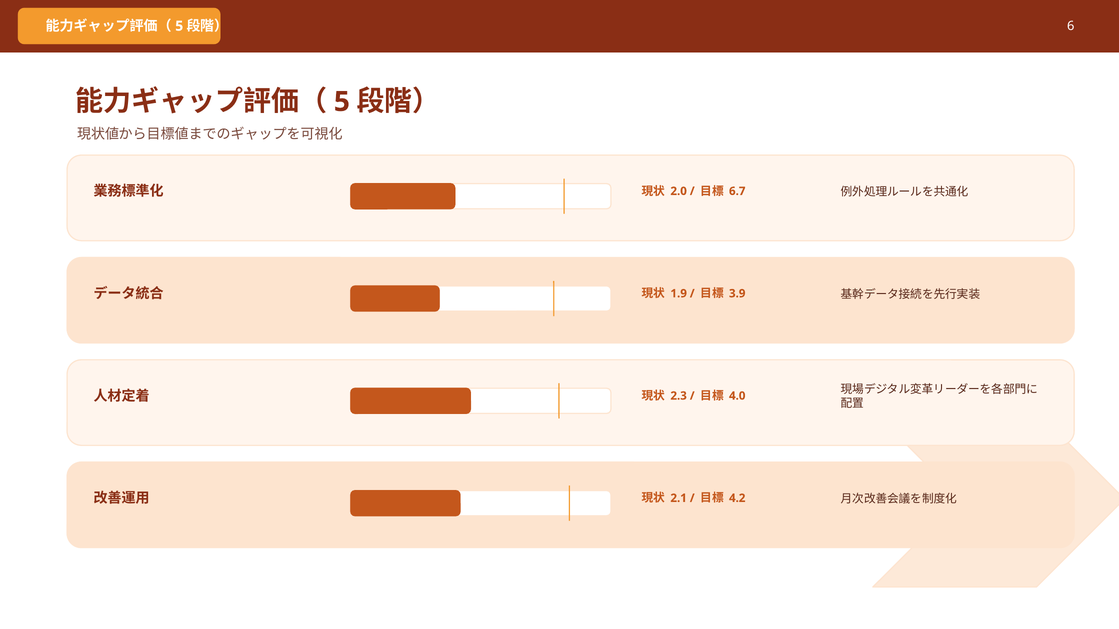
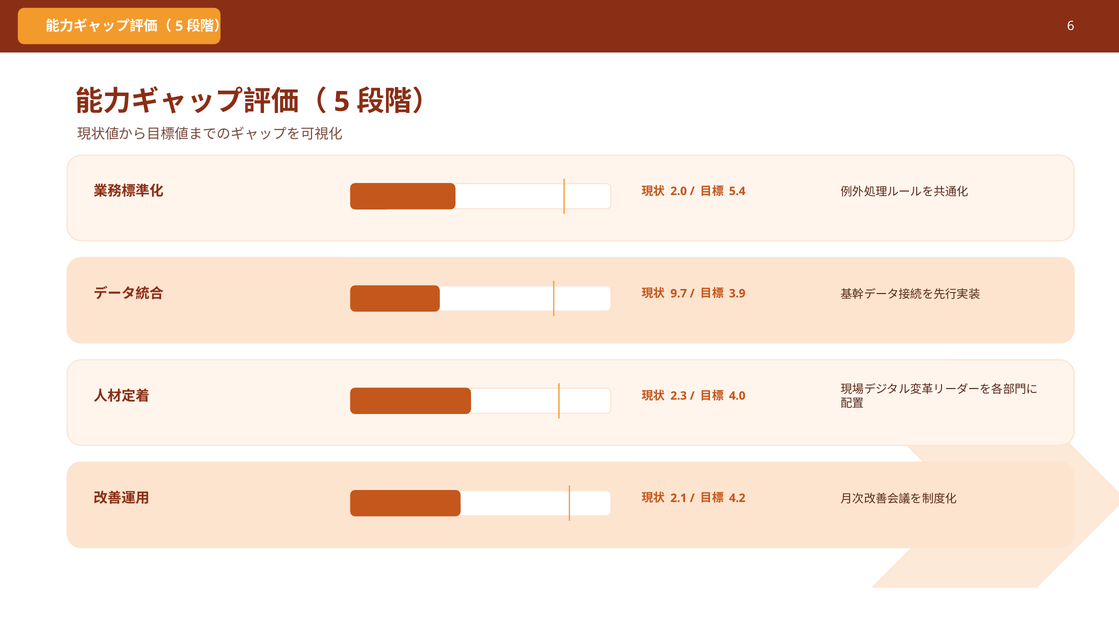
6.7: 6.7 -> 5.4 (737, 191)
1.9: 1.9 -> 9.7 (679, 294)
